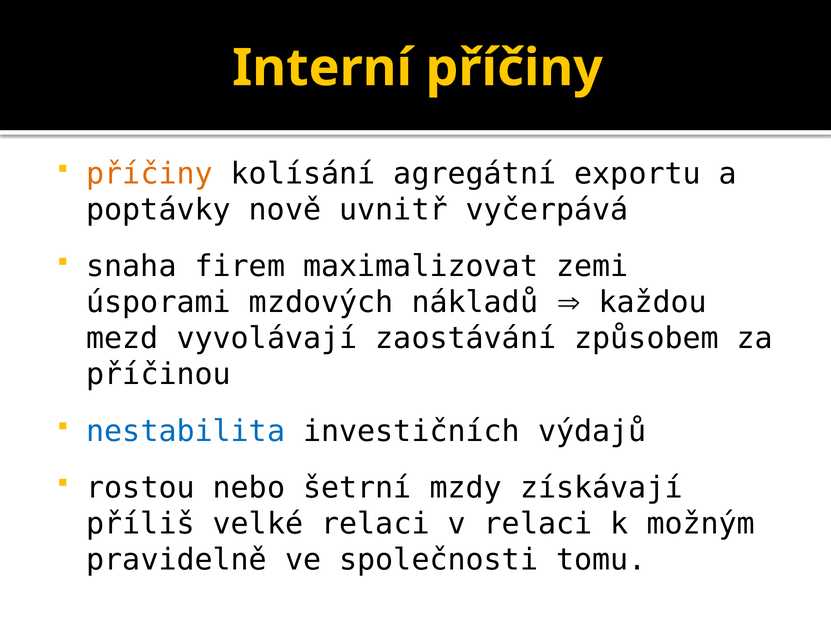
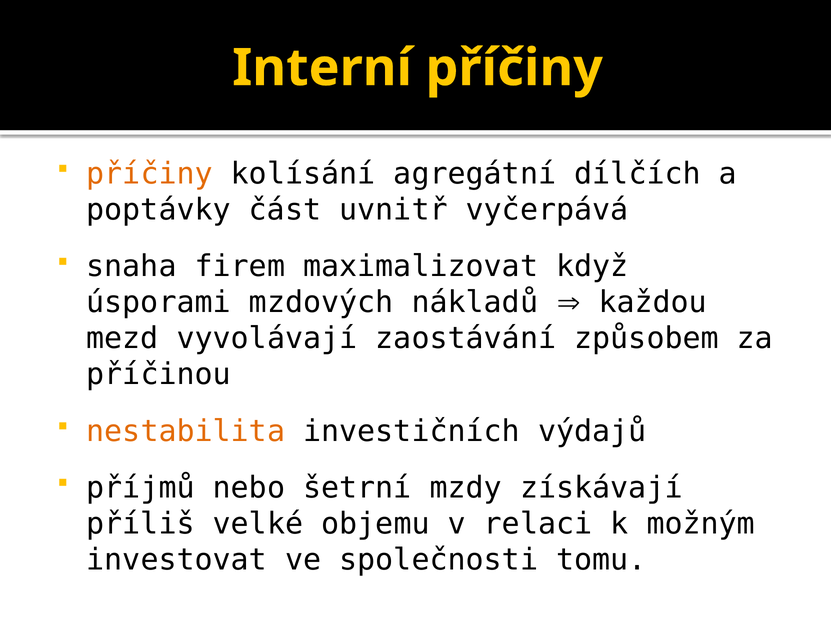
exportu: exportu -> dílčích (638, 174)
nově: nově -> část (285, 210)
zemi: zemi -> když (592, 267)
nestabilita colour: blue -> orange (186, 431)
rostou: rostou -> příjmů (141, 488)
velké relaci: relaci -> objemu (375, 524)
pravidelně: pravidelně -> investovat (177, 560)
